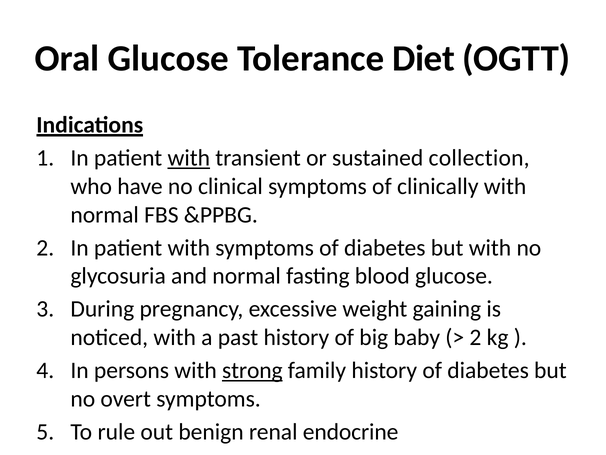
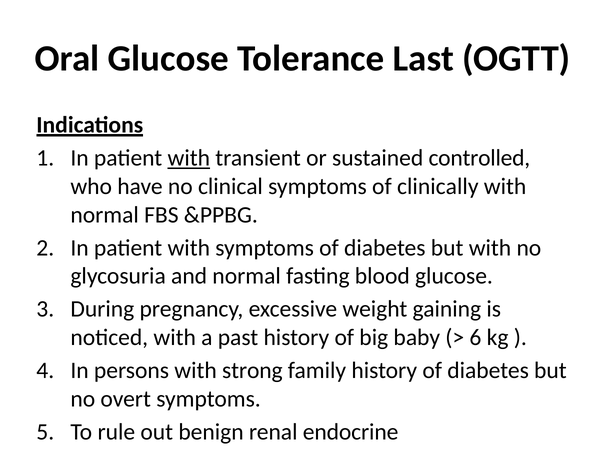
Diet: Diet -> Last (423, 59)
collection: collection -> controlled (479, 158)
2: 2 -> 6 (475, 337)
strong underline: present -> none (252, 370)
